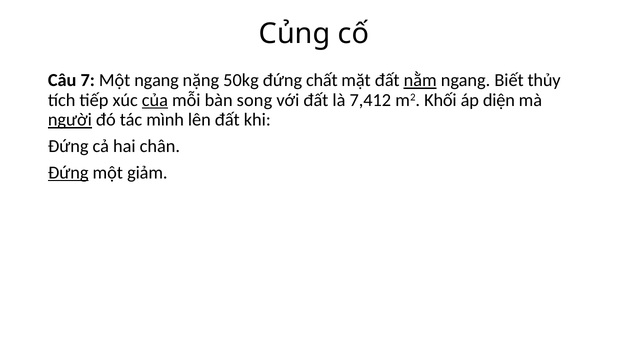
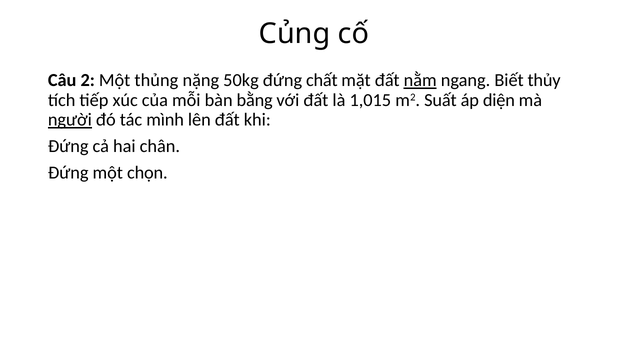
7: 7 -> 2 (88, 80)
Một ngang: ngang -> thủng (156, 80)
của underline: present -> none (155, 100)
song: song -> bằng (255, 100)
7,412: 7,412 -> 1,015 (370, 100)
Khối: Khối -> Suất (440, 100)
Đứng underline: present -> none (68, 173)
giảm: giảm -> chọn (147, 173)
